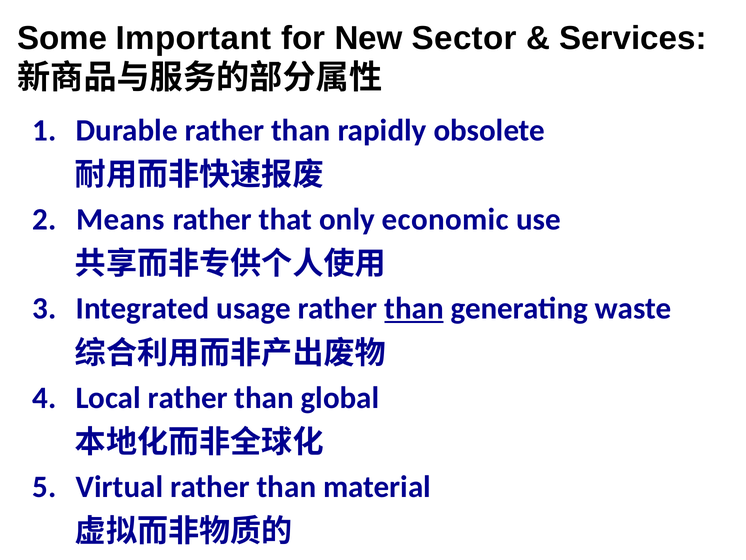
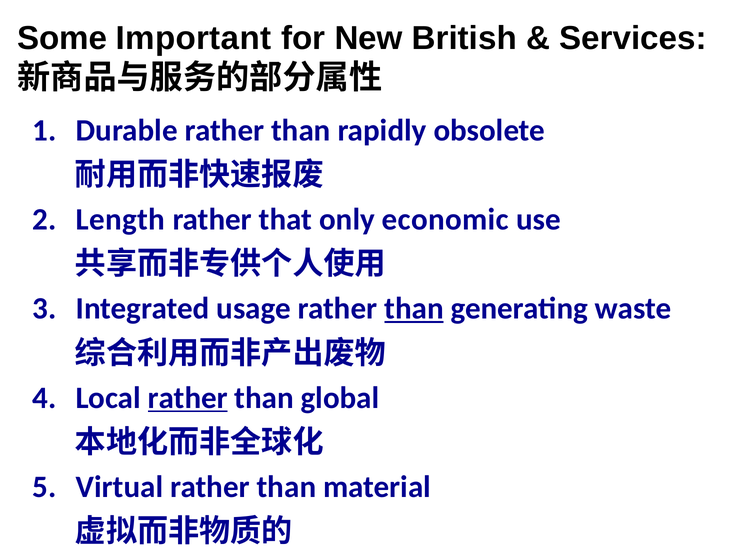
Sector: Sector -> British (464, 38)
Means: Means -> Length (121, 219)
rather underline: none -> present (188, 398)
